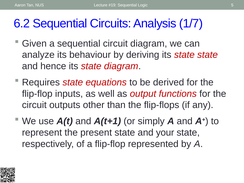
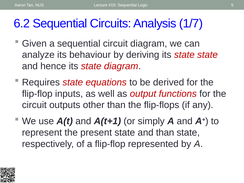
and your: your -> than (165, 133)
